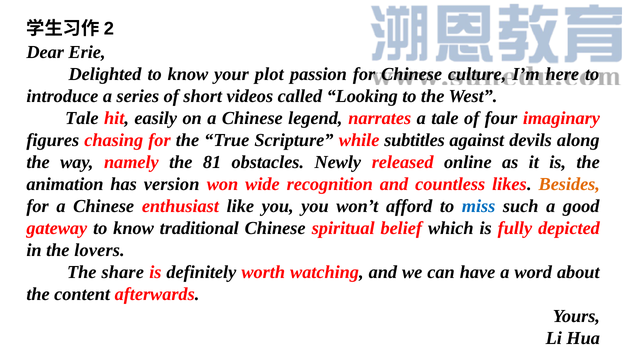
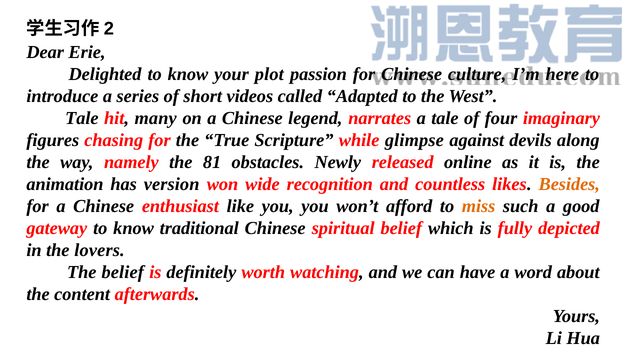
Looking: Looking -> Adapted (362, 96)
easily: easily -> many (156, 118)
subtitles: subtitles -> glimpse (414, 140)
miss colour: blue -> orange (479, 206)
The share: share -> belief (123, 272)
